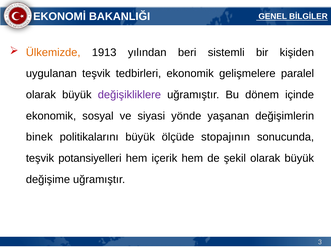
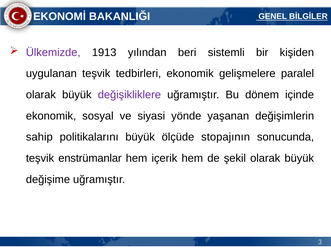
Ülkemizde colour: orange -> purple (53, 52)
binek: binek -> sahip (39, 137)
potansiyelleri: potansiyelleri -> enstrümanlar (90, 158)
